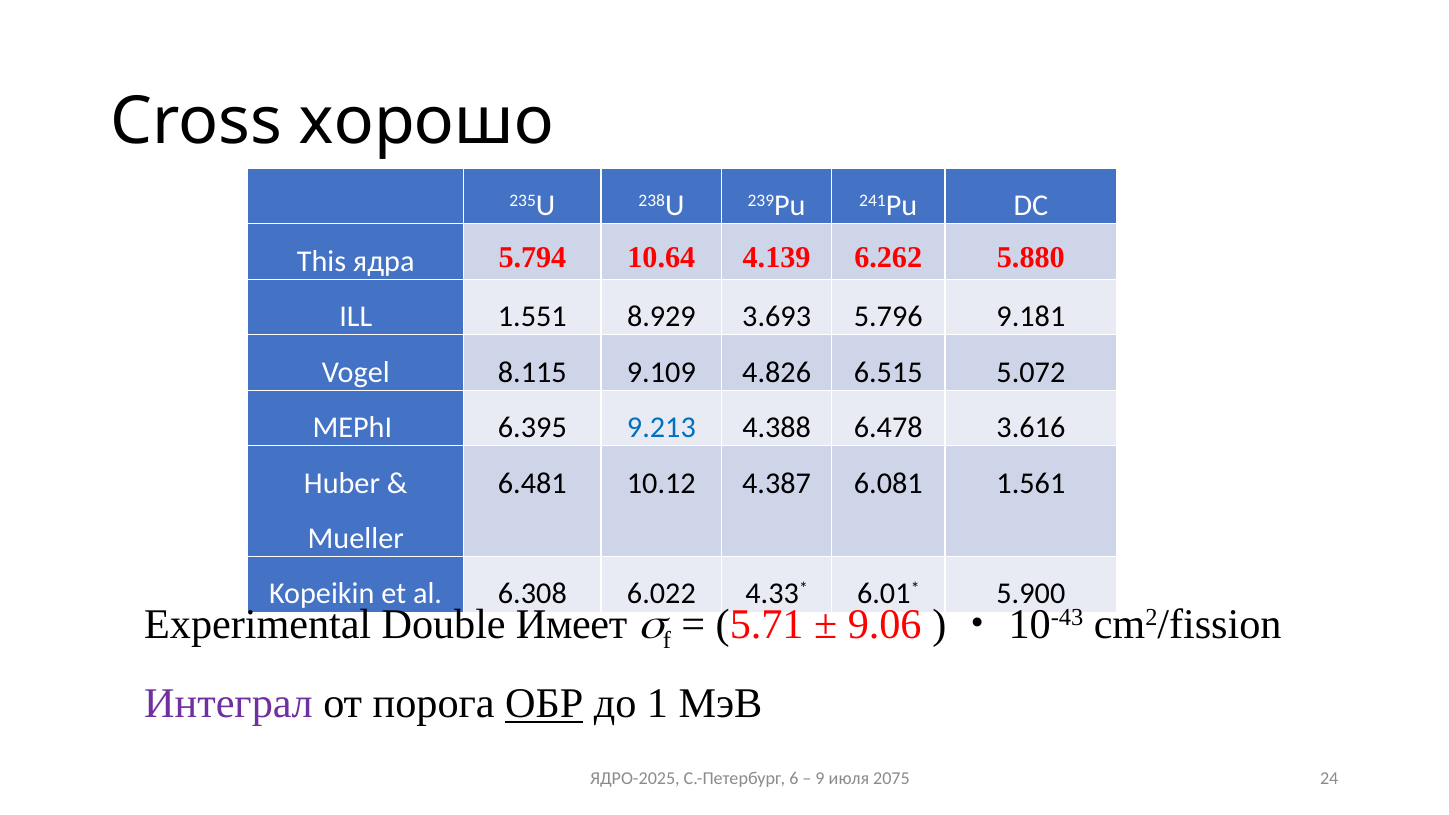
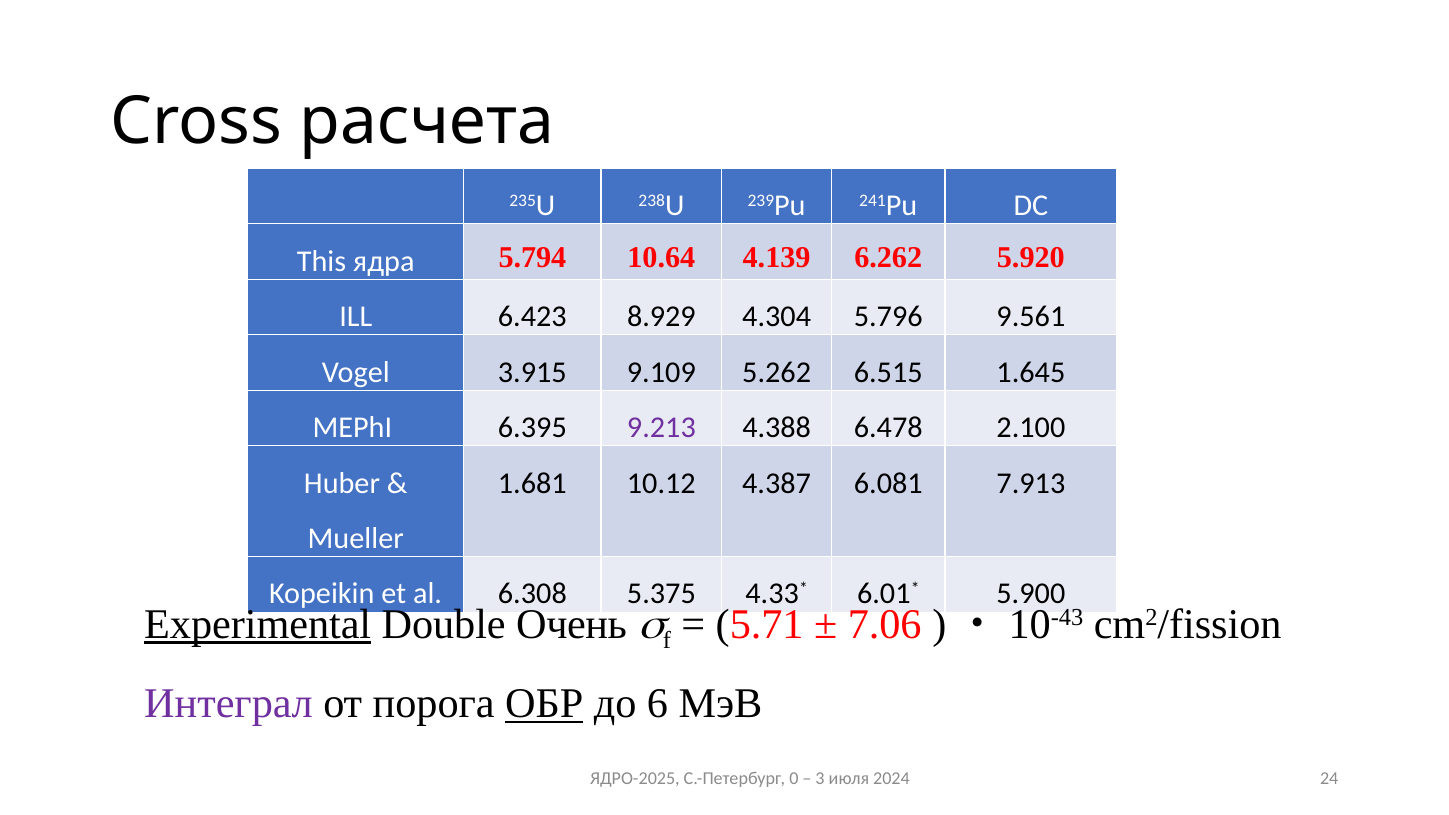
хорошо: хорошо -> расчета (427, 122)
5.880: 5.880 -> 5.920 (1031, 258)
1.551: 1.551 -> 6.423 (532, 317)
3.693: 3.693 -> 4.304 (777, 317)
9.181: 9.181 -> 9.561 (1031, 317)
8.115: 8.115 -> 3.915 (532, 372)
4.826: 4.826 -> 5.262 (777, 372)
5.072: 5.072 -> 1.645 (1031, 372)
9.213 colour: blue -> purple (661, 428)
3.616: 3.616 -> 2.100 (1031, 428)
6.481: 6.481 -> 1.681 (532, 483)
1.561: 1.561 -> 7.913 (1031, 483)
6.022: 6.022 -> 5.375 (661, 594)
Experimental underline: none -> present (258, 624)
Имеет: Имеет -> Очень (572, 624)
9.06: 9.06 -> 7.06 (885, 624)
1: 1 -> 6 (657, 704)
6: 6 -> 0 (794, 778)
9: 9 -> 3 (820, 778)
2075: 2075 -> 2024 (891, 778)
